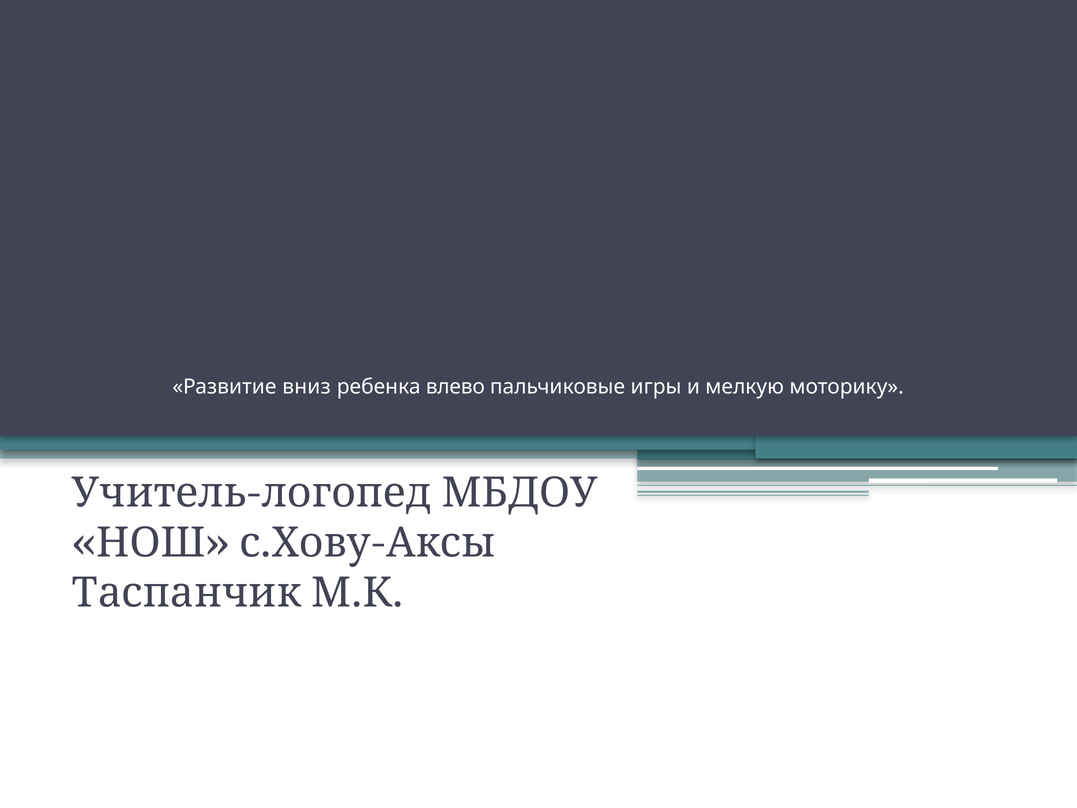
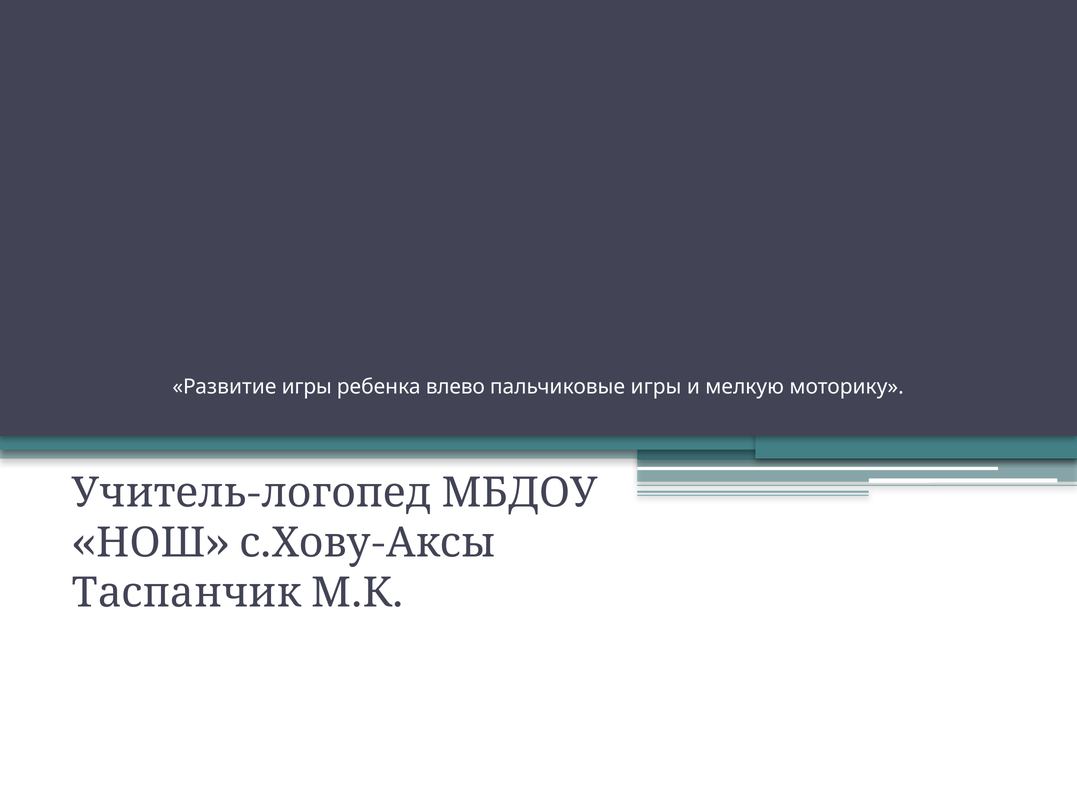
Развитие вниз: вниз -> игры (307, 387)
